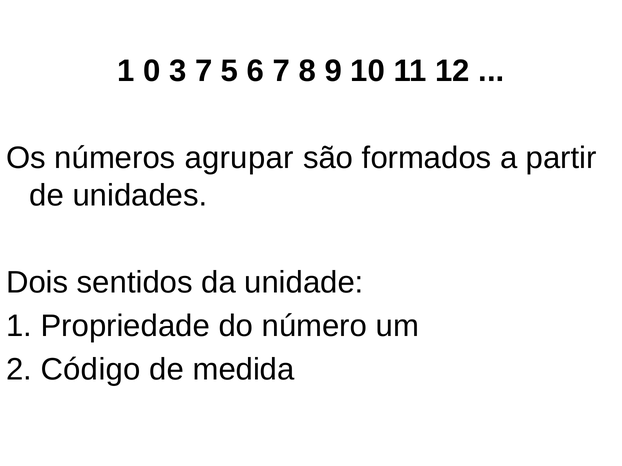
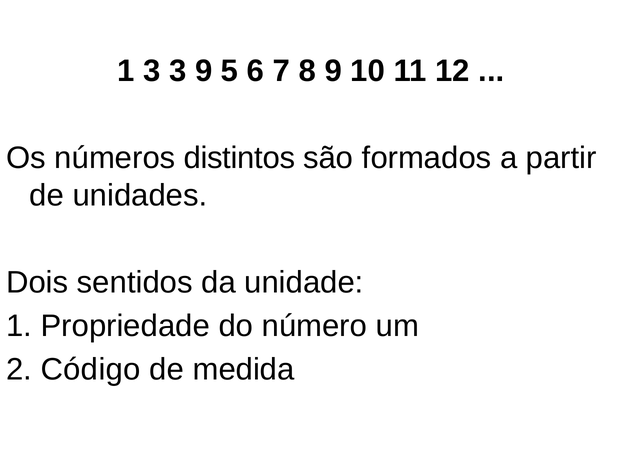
1 0: 0 -> 3 (152, 71)
3 7: 7 -> 9 (204, 71)
agrupar: agrupar -> distintos (239, 158)
